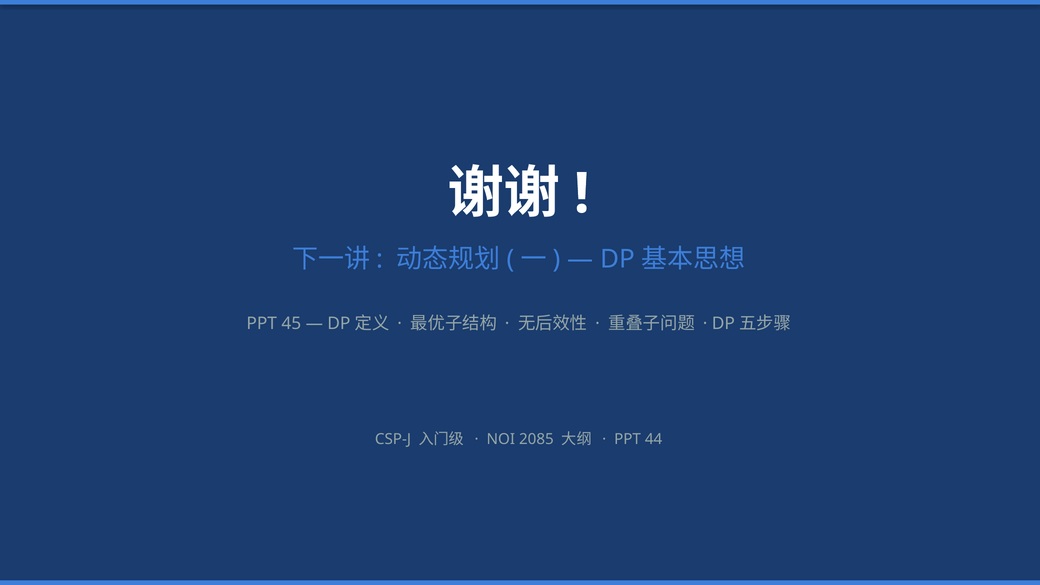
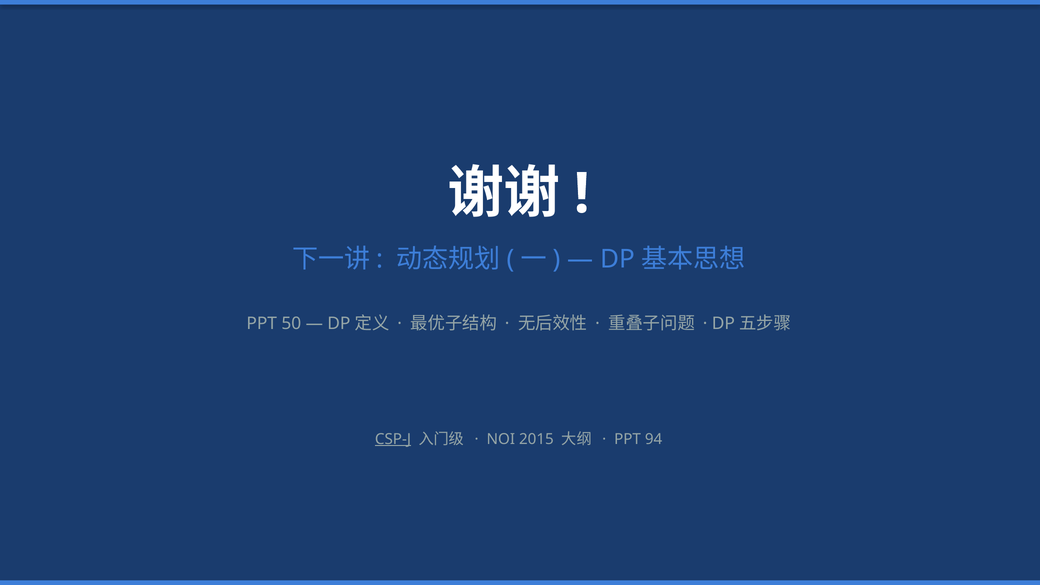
45: 45 -> 50 (291, 324)
CSP-J underline: none -> present (393, 439)
2085: 2085 -> 2015 (536, 439)
44: 44 -> 94 (654, 439)
